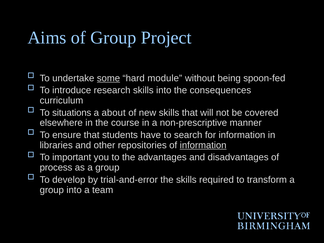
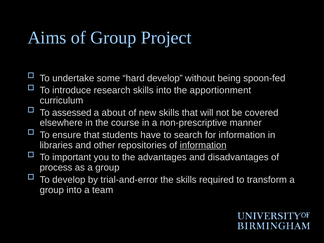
some underline: present -> none (108, 78)
hard module: module -> develop (165, 78)
consequences: consequences -> apportionment (220, 90)
situations: situations -> assessed (72, 113)
